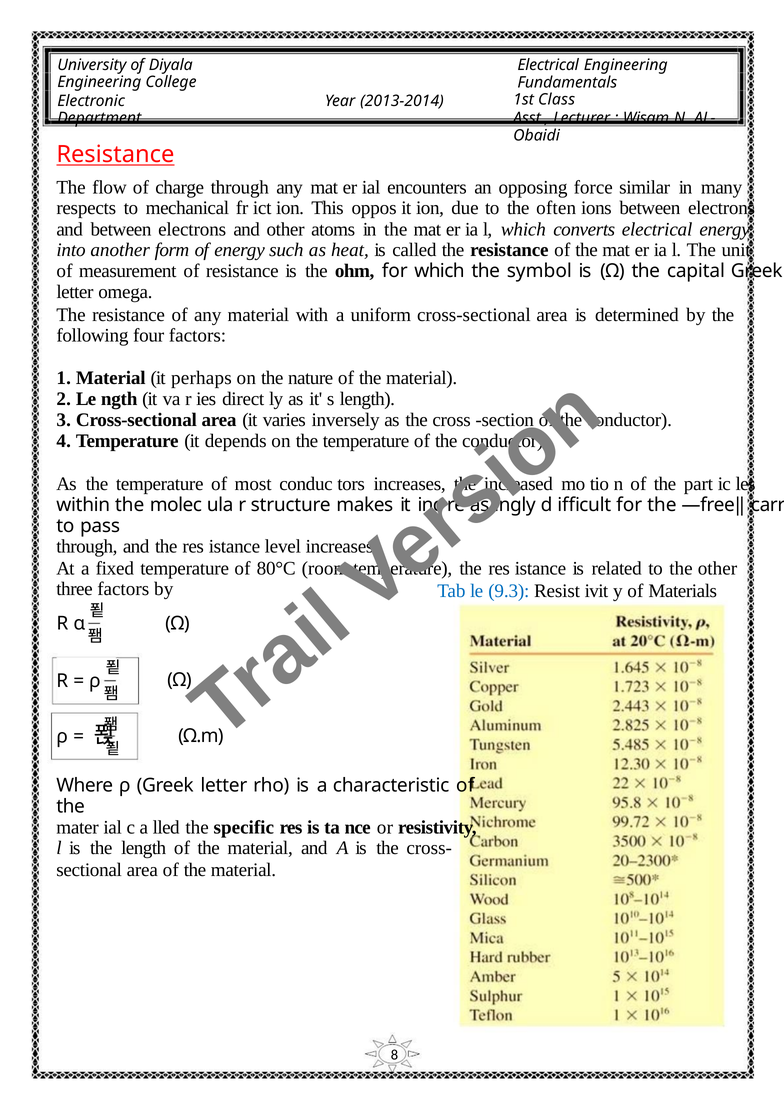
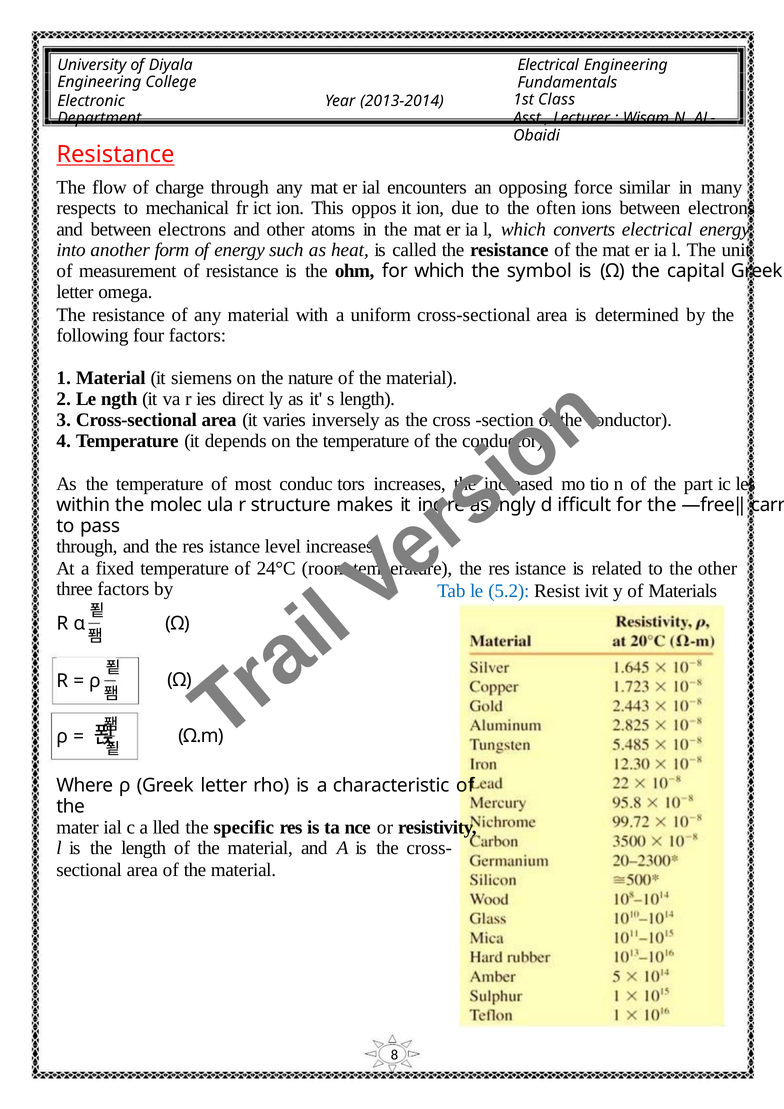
perhaps: perhaps -> siemens (202, 378)
80°C: 80°C -> 24°C (276, 569)
9.3: 9.3 -> 5.2 (509, 591)
